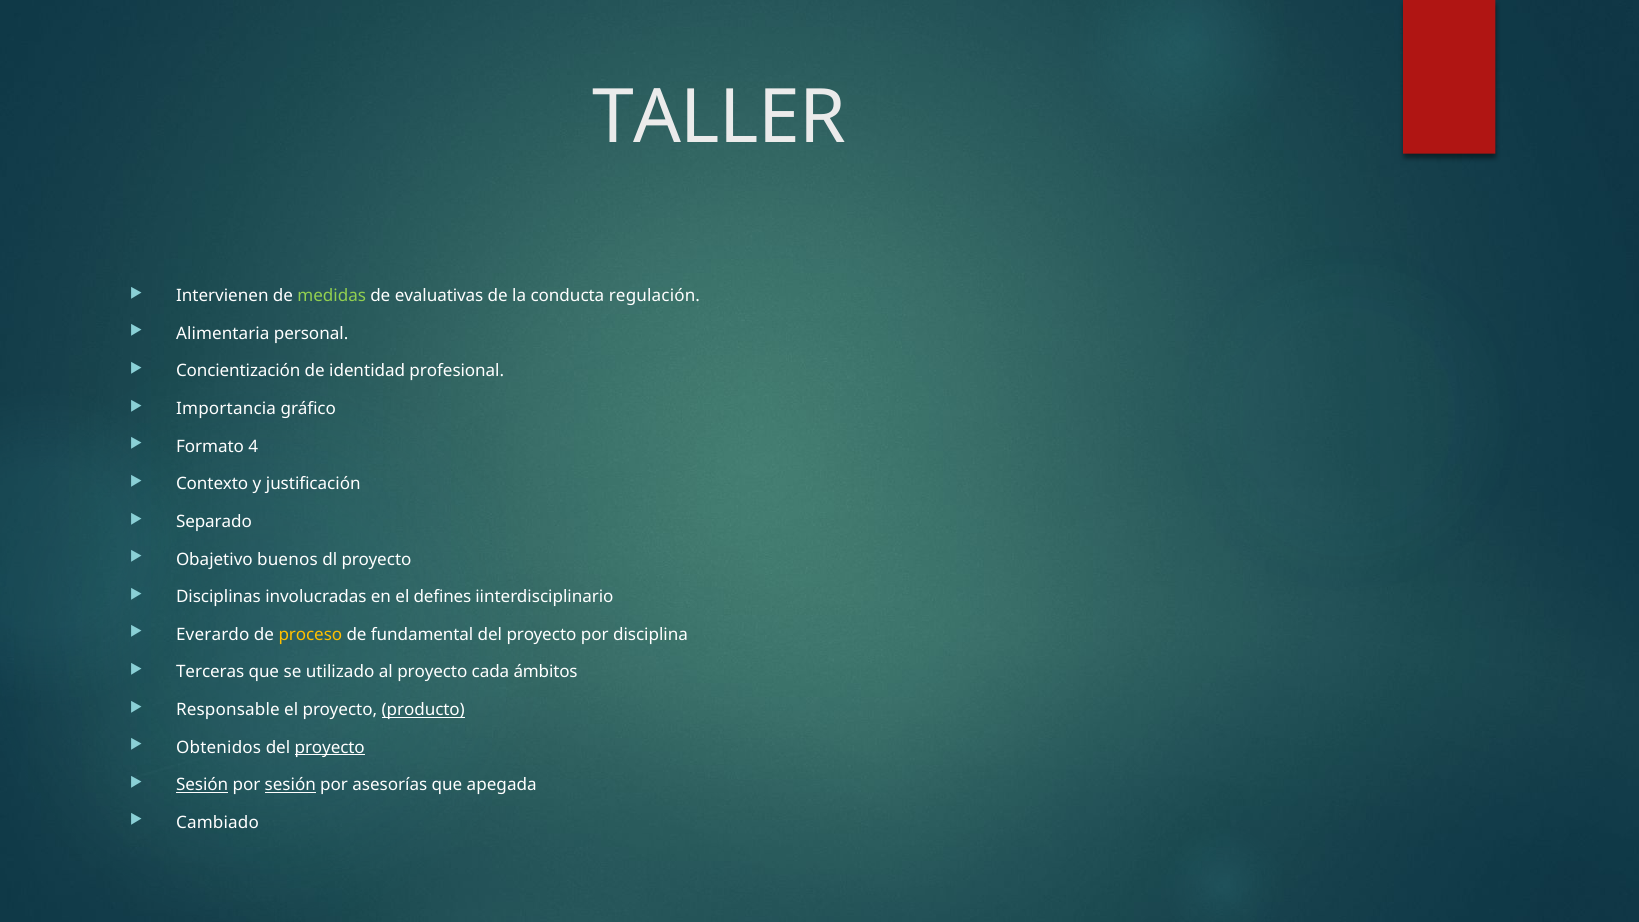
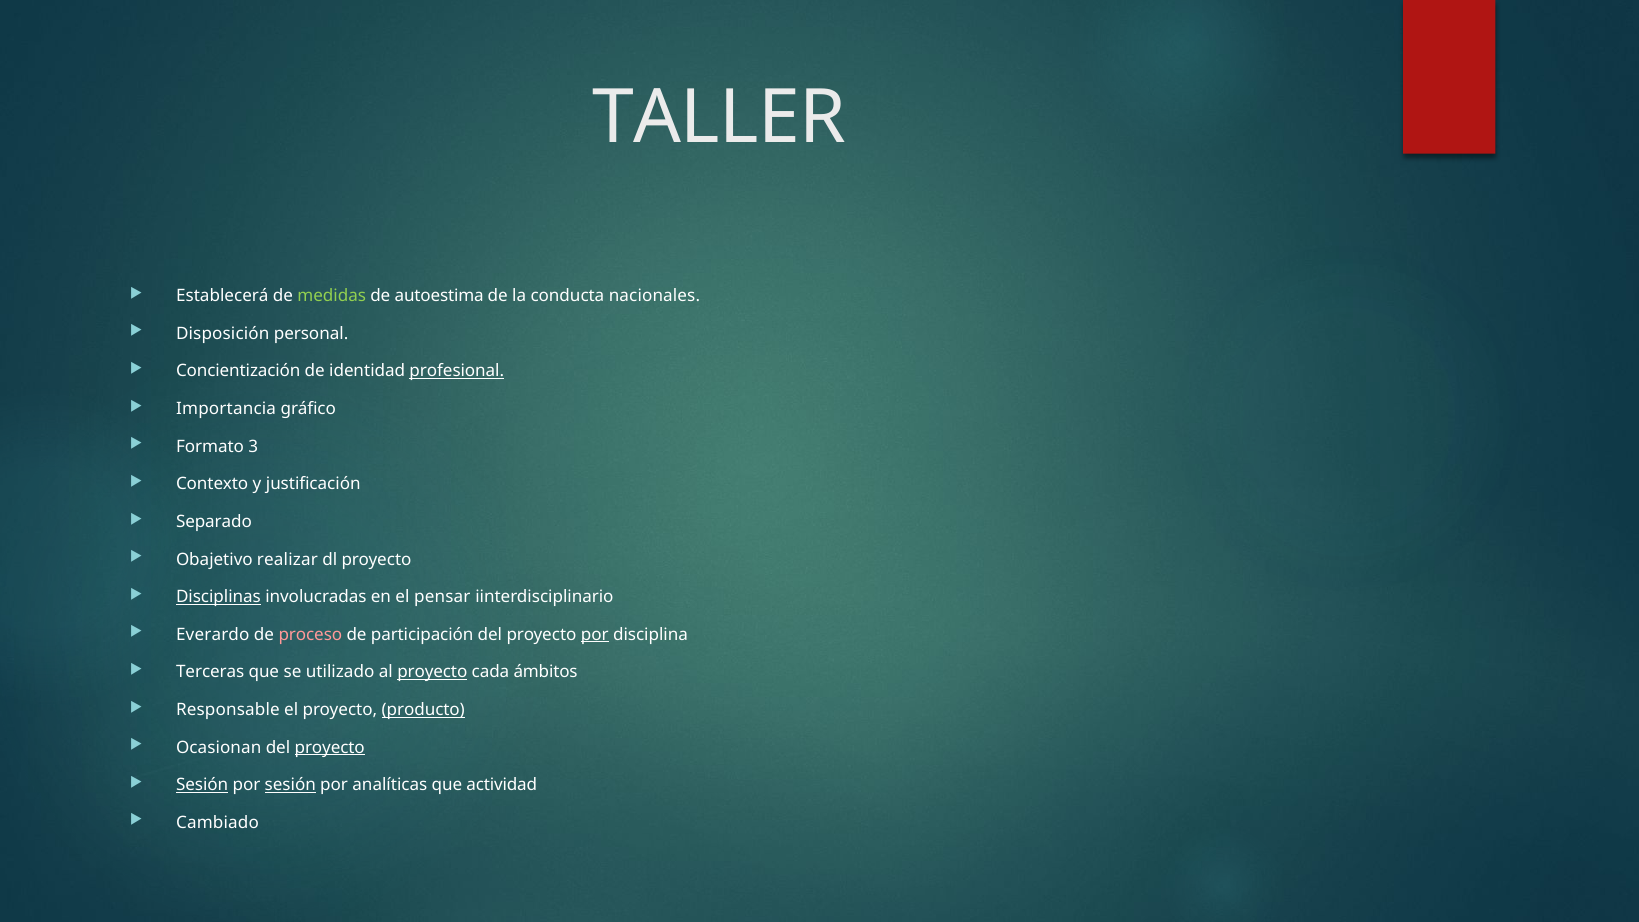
Intervienen: Intervienen -> Establecerá (222, 296)
evaluativas: evaluativas -> autoestima (439, 296)
regulación: regulación -> nacionales (654, 296)
Alimentaria: Alimentaria -> Disposición (223, 334)
profesional underline: none -> present (457, 371)
4: 4 -> 3 (253, 447)
buenos: buenos -> realizar (287, 559)
Disciplinas underline: none -> present (218, 597)
defines: defines -> pensar (442, 597)
proceso colour: yellow -> pink (310, 635)
fundamental: fundamental -> participación (422, 635)
por underline: none -> present (595, 635)
proyecto underline: none -> present (432, 672)
Obtenidos: Obtenidos -> Ocasionan (219, 747)
asesorías: asesorías -> analíticas (390, 785)
apegada: apegada -> actividad (502, 785)
